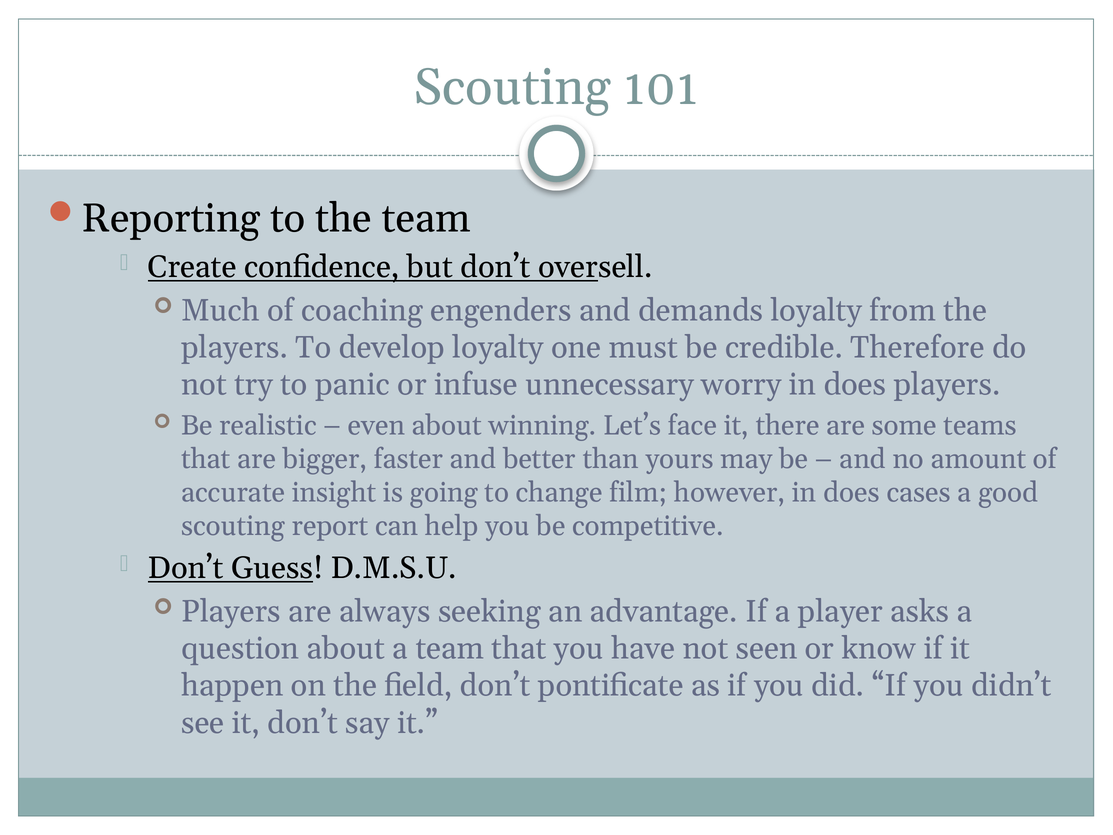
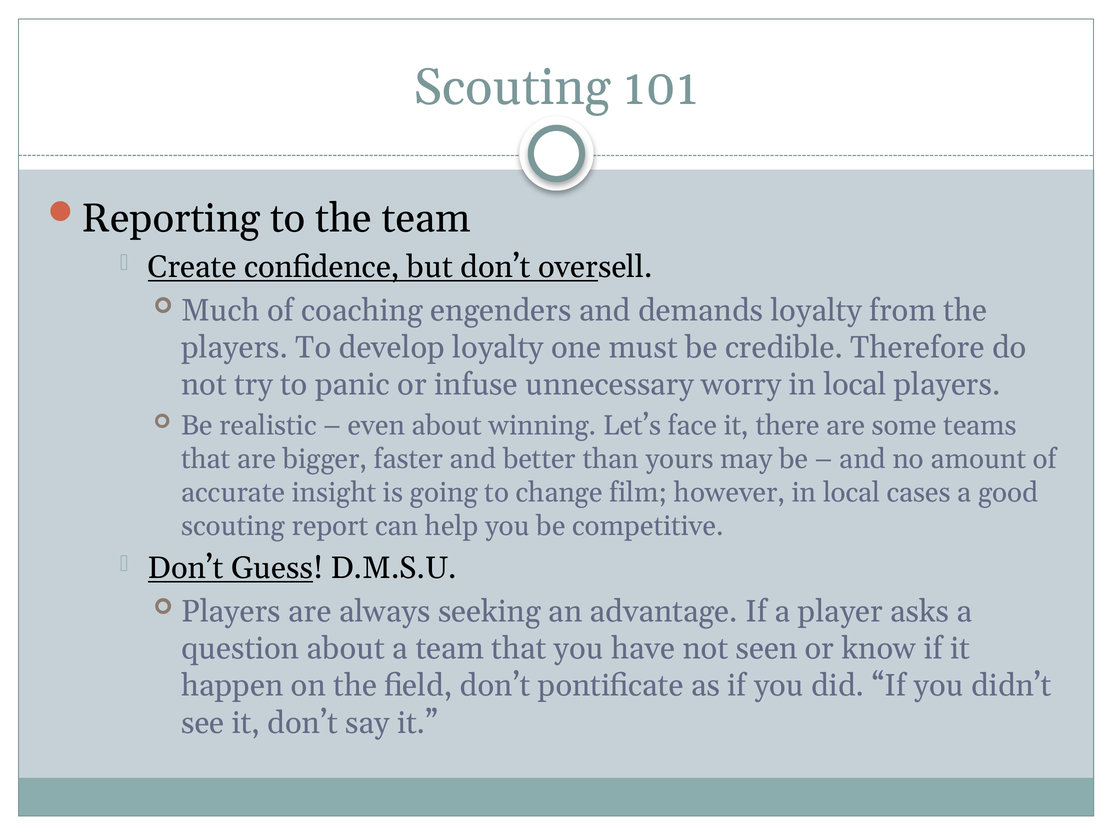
worry in does: does -> local (855, 385)
however in does: does -> local (852, 492)
